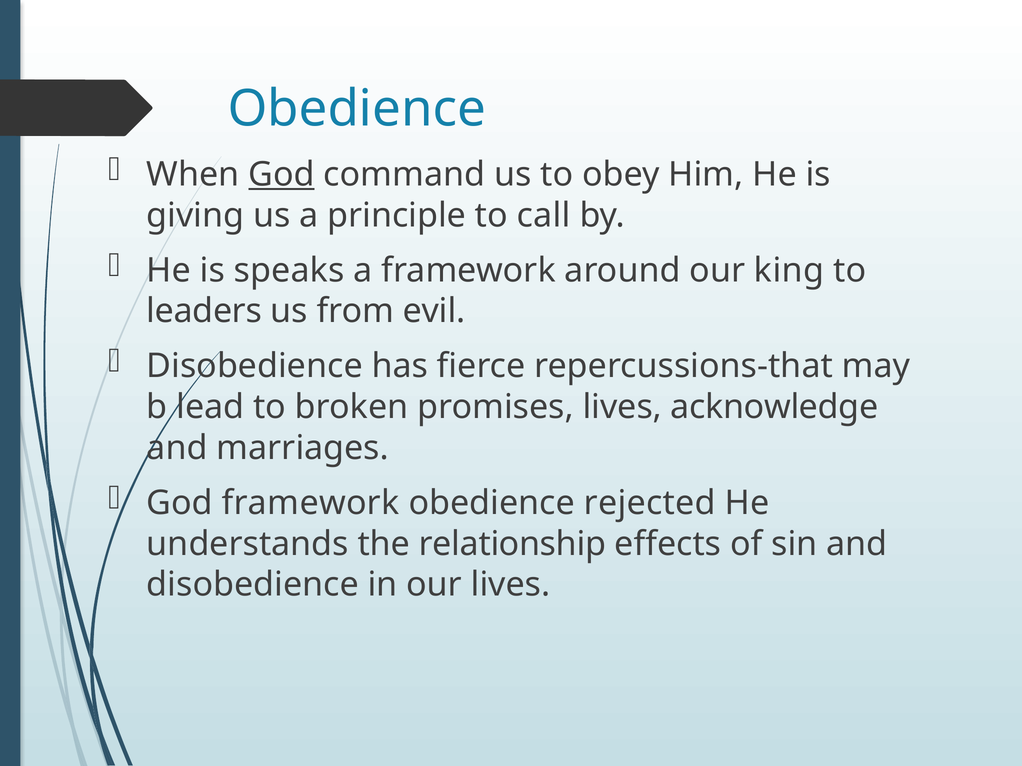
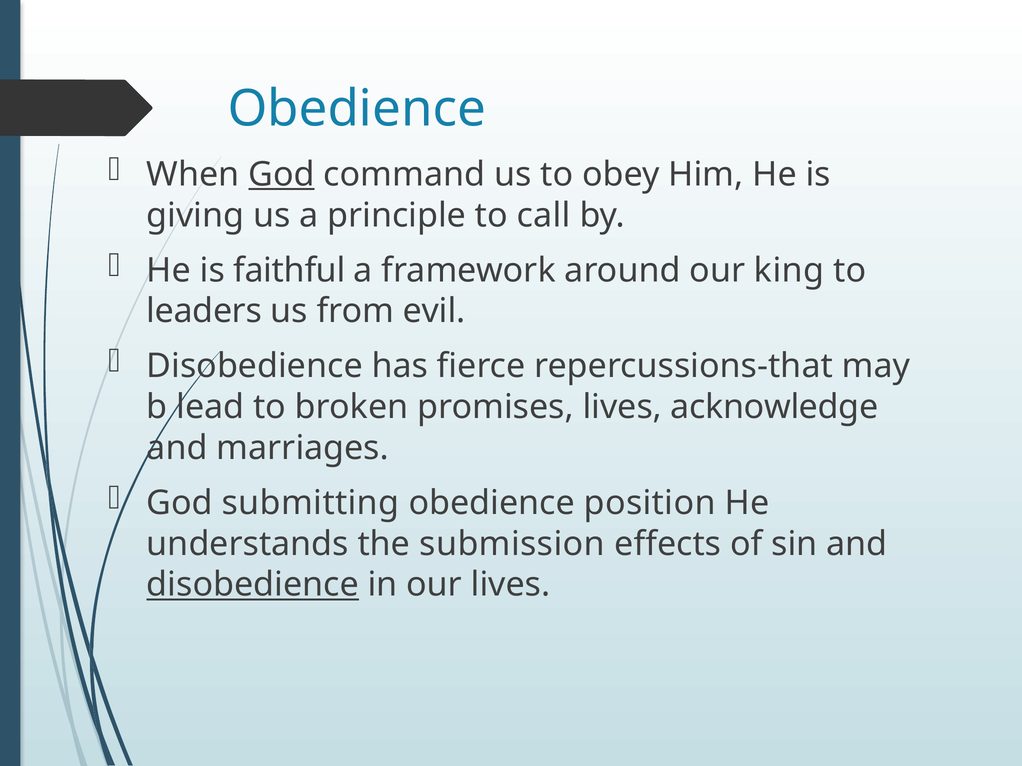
speaks: speaks -> faithful (289, 270)
God framework: framework -> submitting (311, 503)
rejected: rejected -> position (650, 503)
relationship: relationship -> submission (512, 544)
disobedience underline: none -> present (253, 585)
